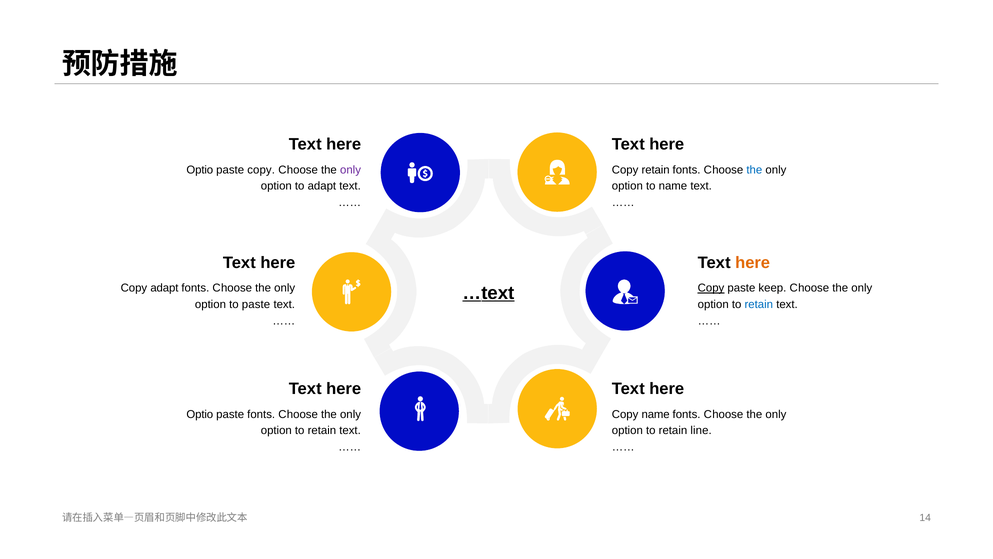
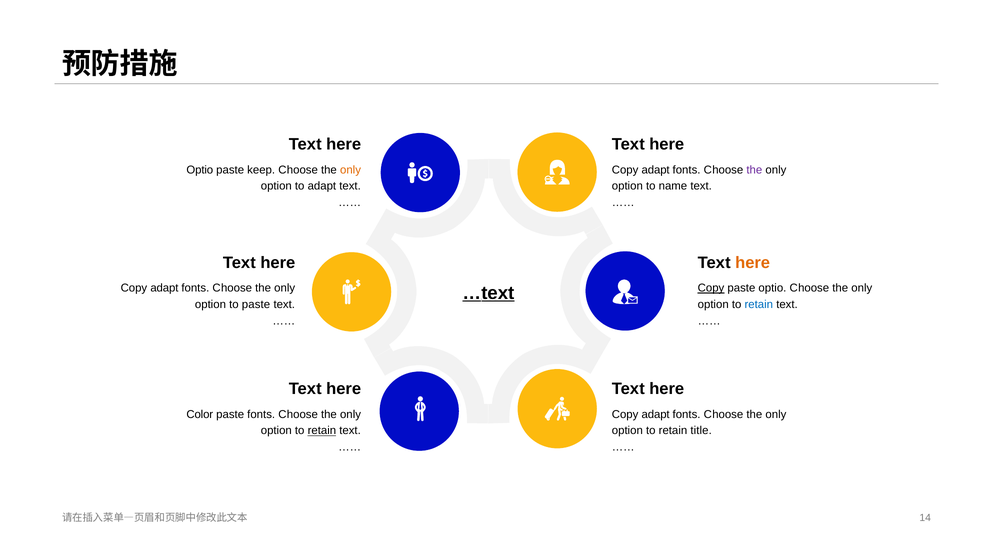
paste copy: copy -> keep (261, 170)
only colour: purple -> orange (351, 170)
retain: retain -> adapt (656, 170)
the colour: blue -> purple (754, 170)
paste keep: keep -> optio (772, 288)
Optio: Optio -> Color (200, 414)
name: name -> adapt (656, 414)
retain underline: none -> present (322, 430)
line: line -> title (701, 430)
